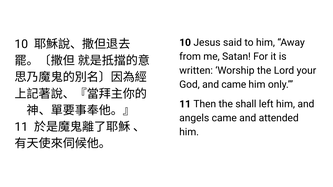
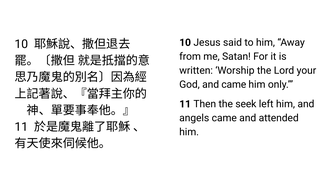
shall: shall -> seek (246, 104)
